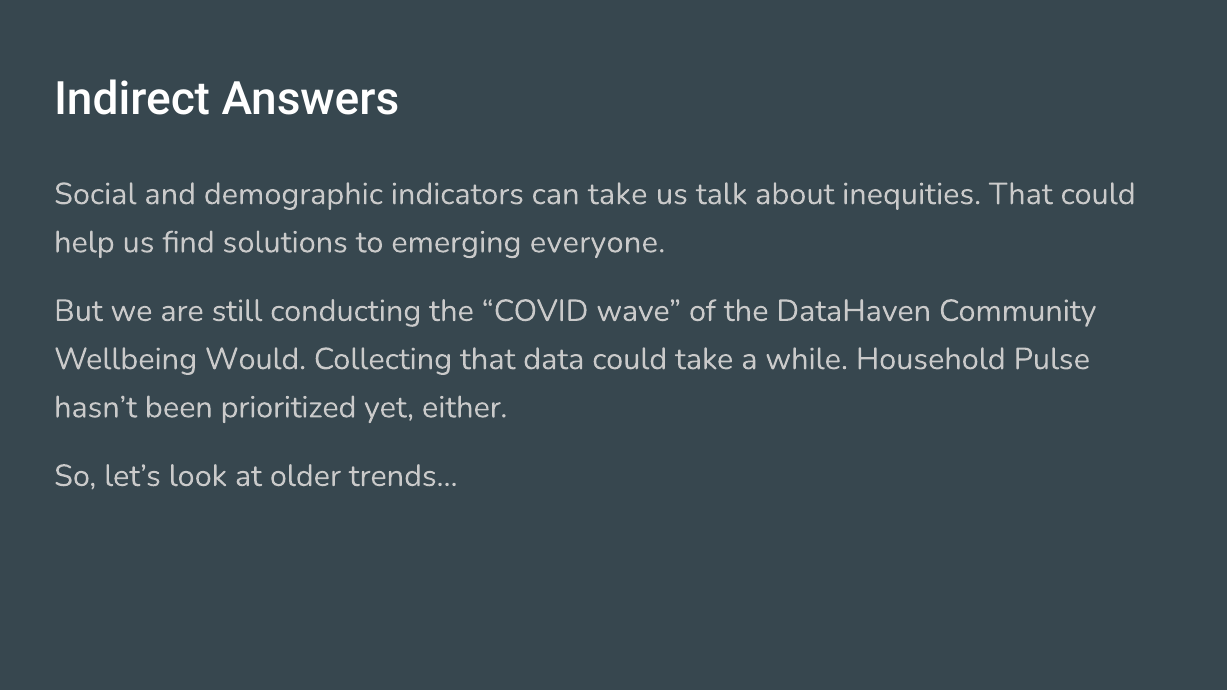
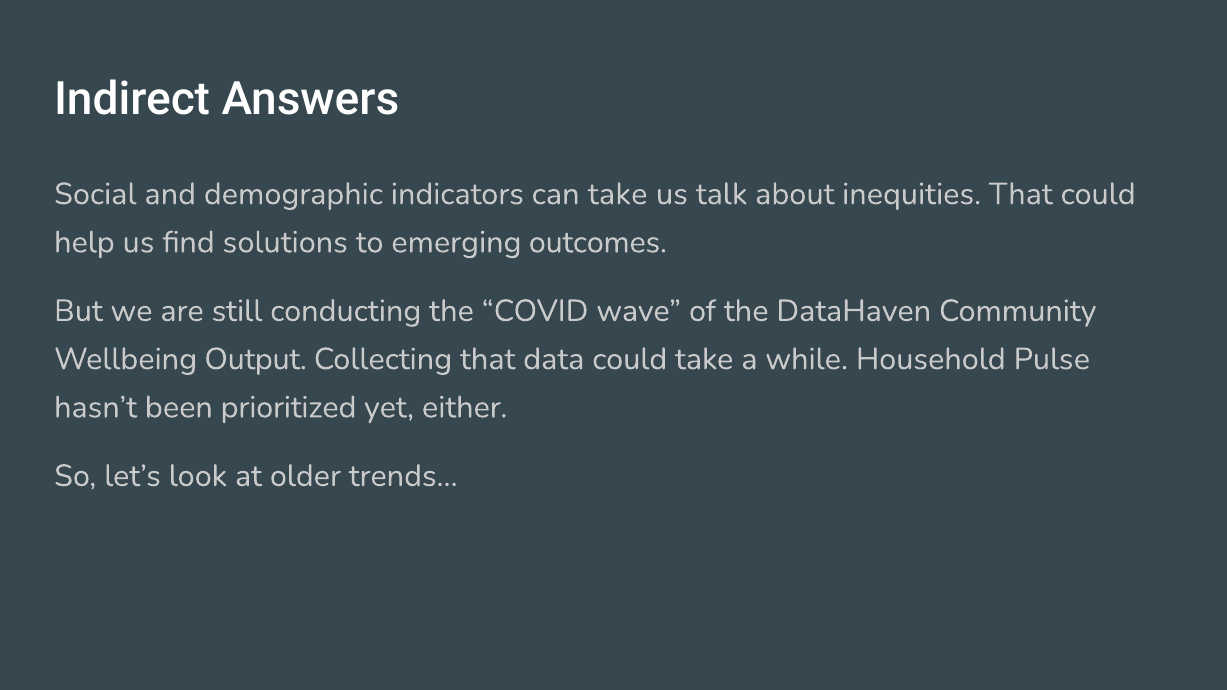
everyone: everyone -> outcomes (598, 242)
Would: Would -> Output (256, 359)
